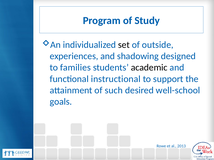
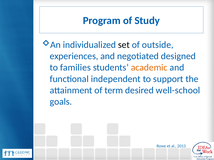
shadowing: shadowing -> negotiated (138, 56)
academic colour: black -> orange (149, 68)
instructional: instructional -> independent (116, 79)
such: such -> term (114, 91)
